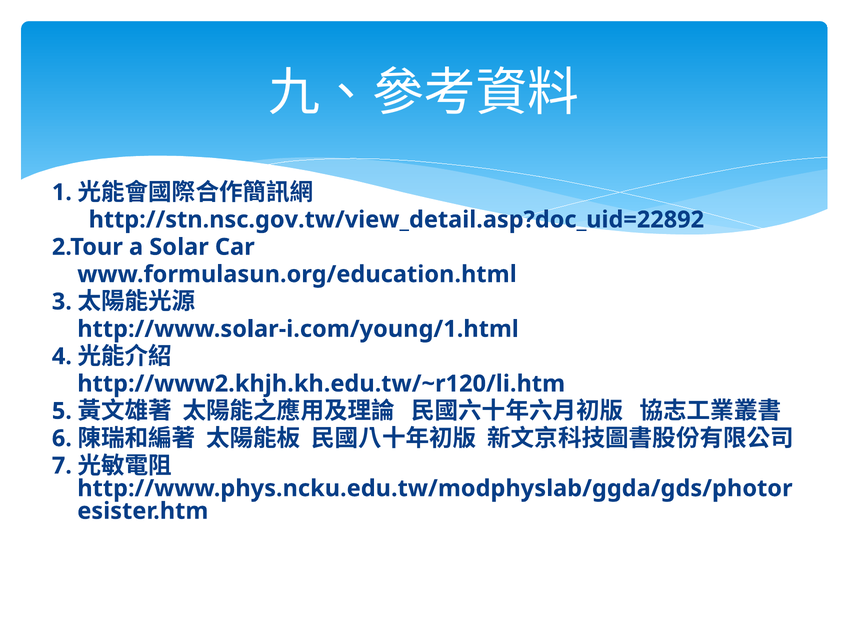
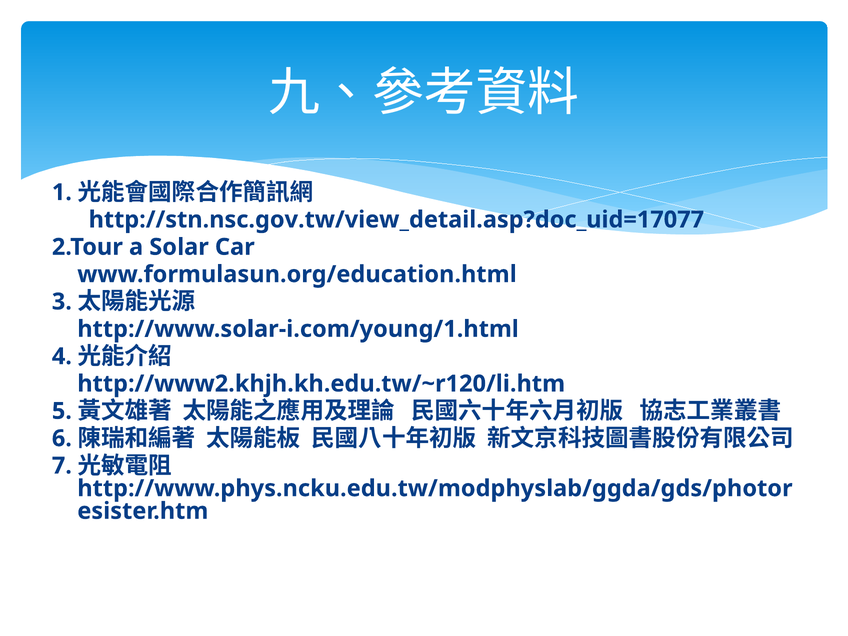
http://stn.nsc.gov.tw/view_detail.asp?doc_uid=22892: http://stn.nsc.gov.tw/view_detail.asp?doc_uid=22892 -> http://stn.nsc.gov.tw/view_detail.asp?doc_uid=17077 (396, 220)
